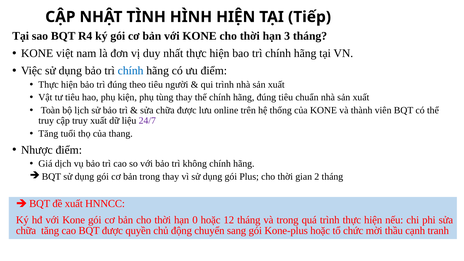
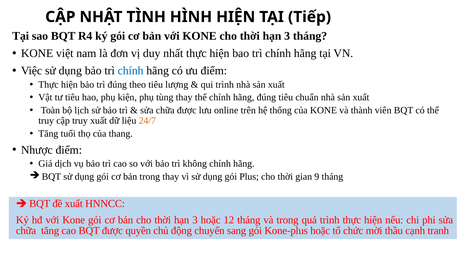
người: người -> lượng (177, 85)
24/7 colour: purple -> orange (147, 121)
2: 2 -> 9 (317, 177)
0: 0 -> 3 (195, 220)
